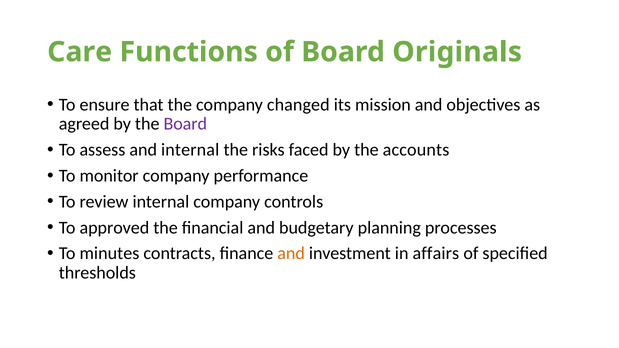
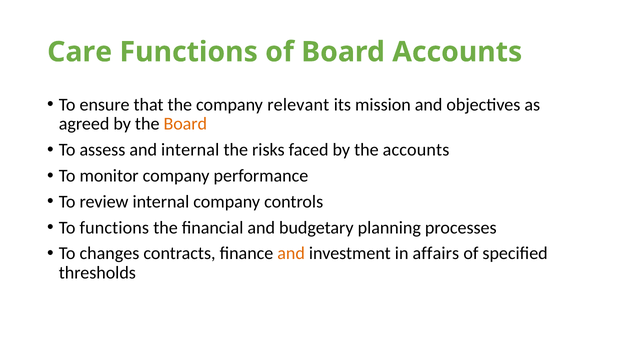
Board Originals: Originals -> Accounts (457, 52)
changed: changed -> relevant (298, 105)
Board colour: purple -> orange (185, 124)
To approved: approved -> functions (114, 228)
minutes: minutes -> changes (109, 254)
